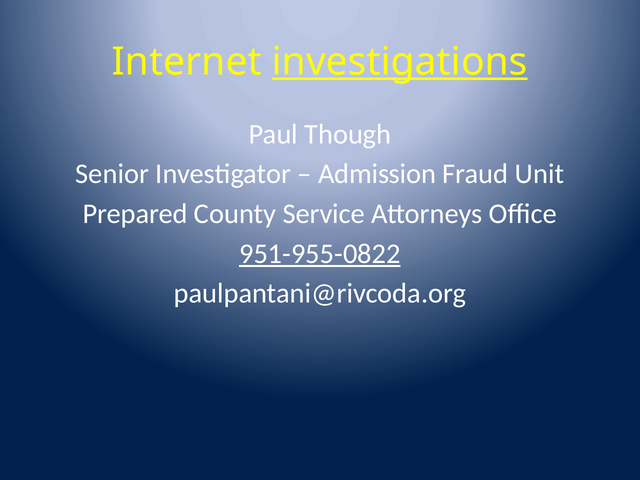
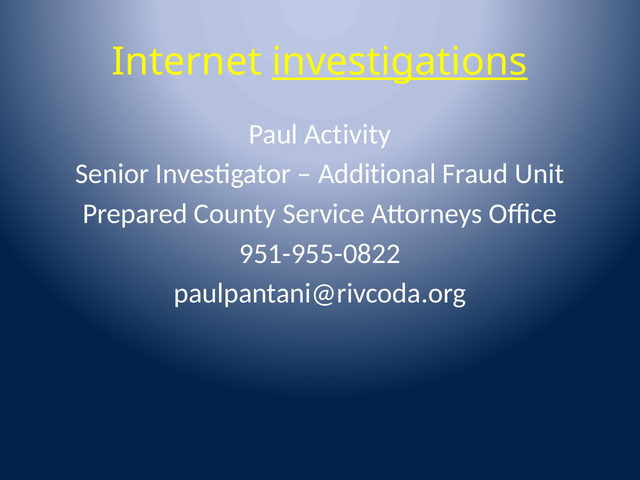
Though: Though -> Activity (348, 134)
Admission: Admission -> Additional (377, 174)
951-955-0822 underline: present -> none (320, 254)
